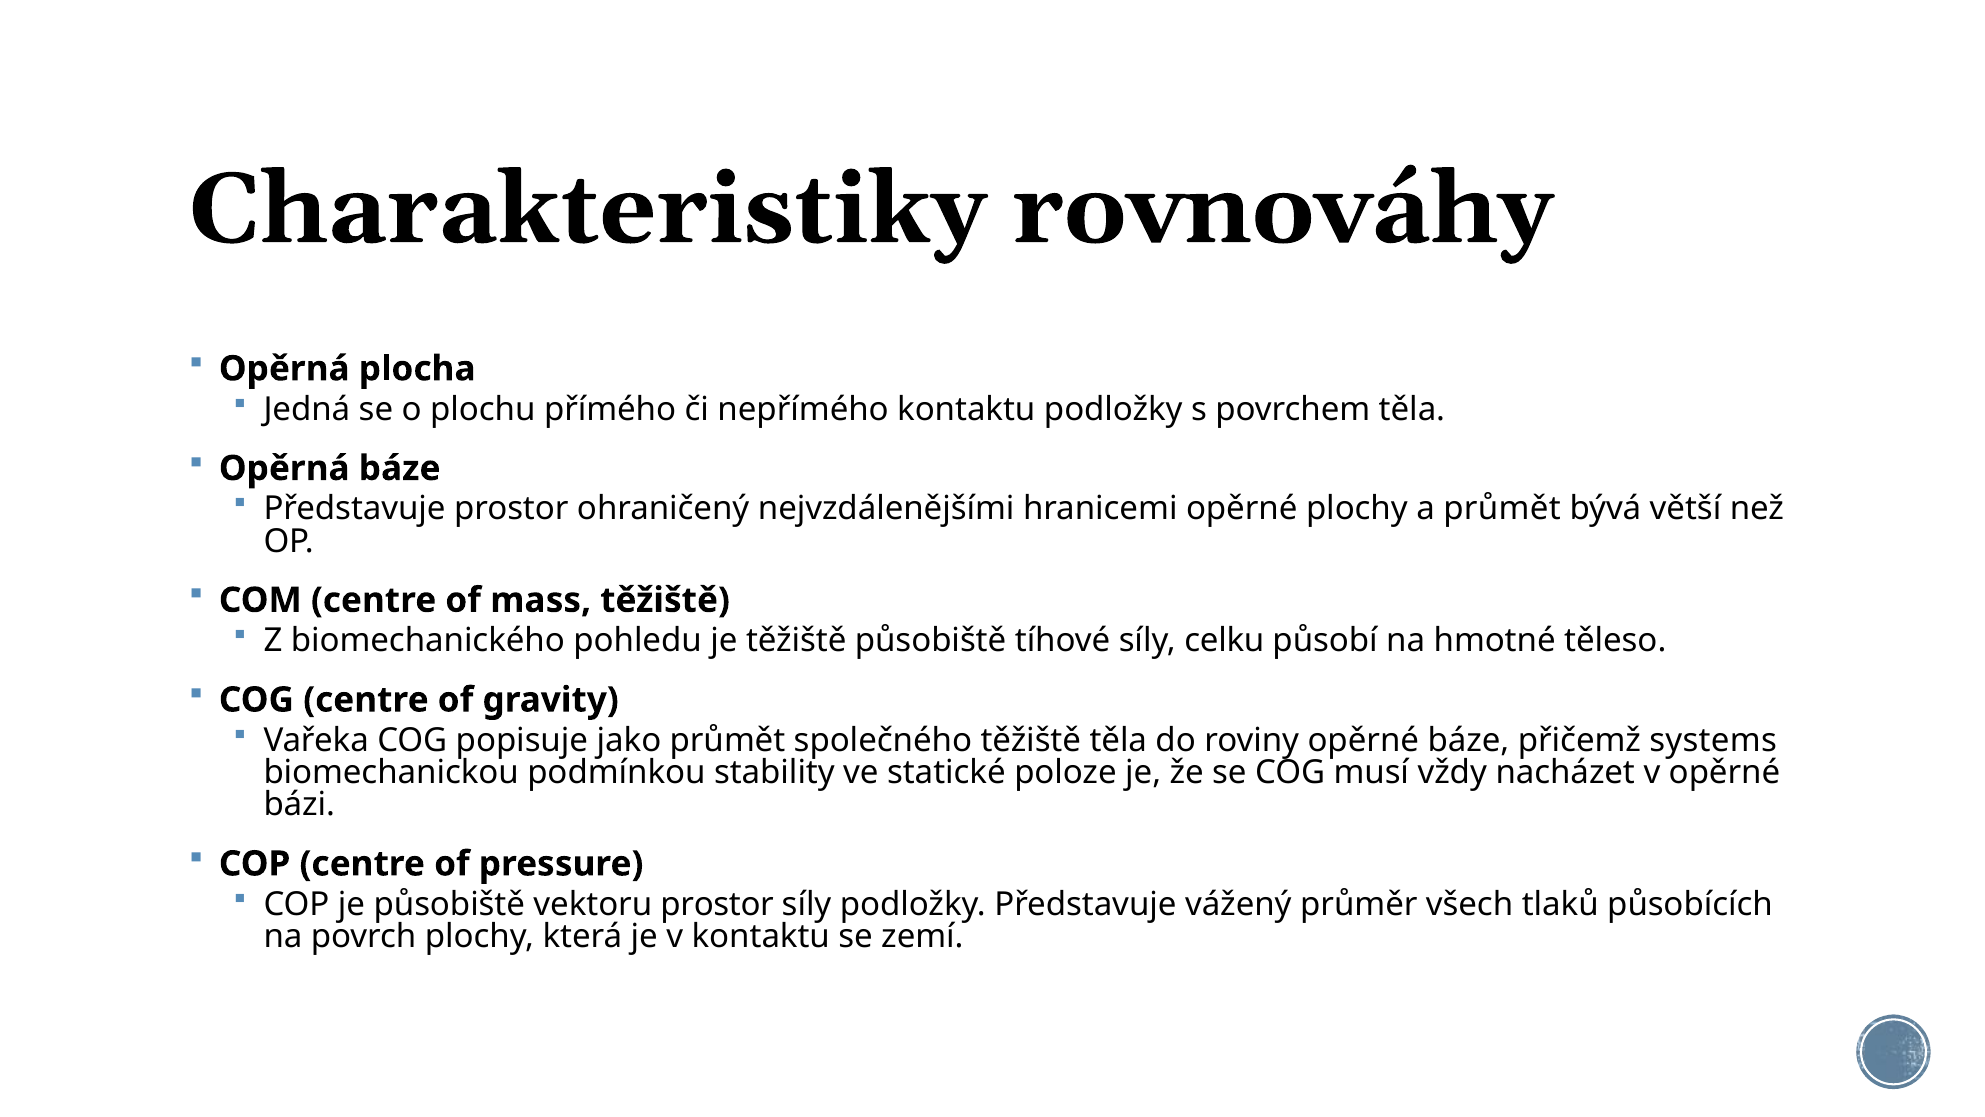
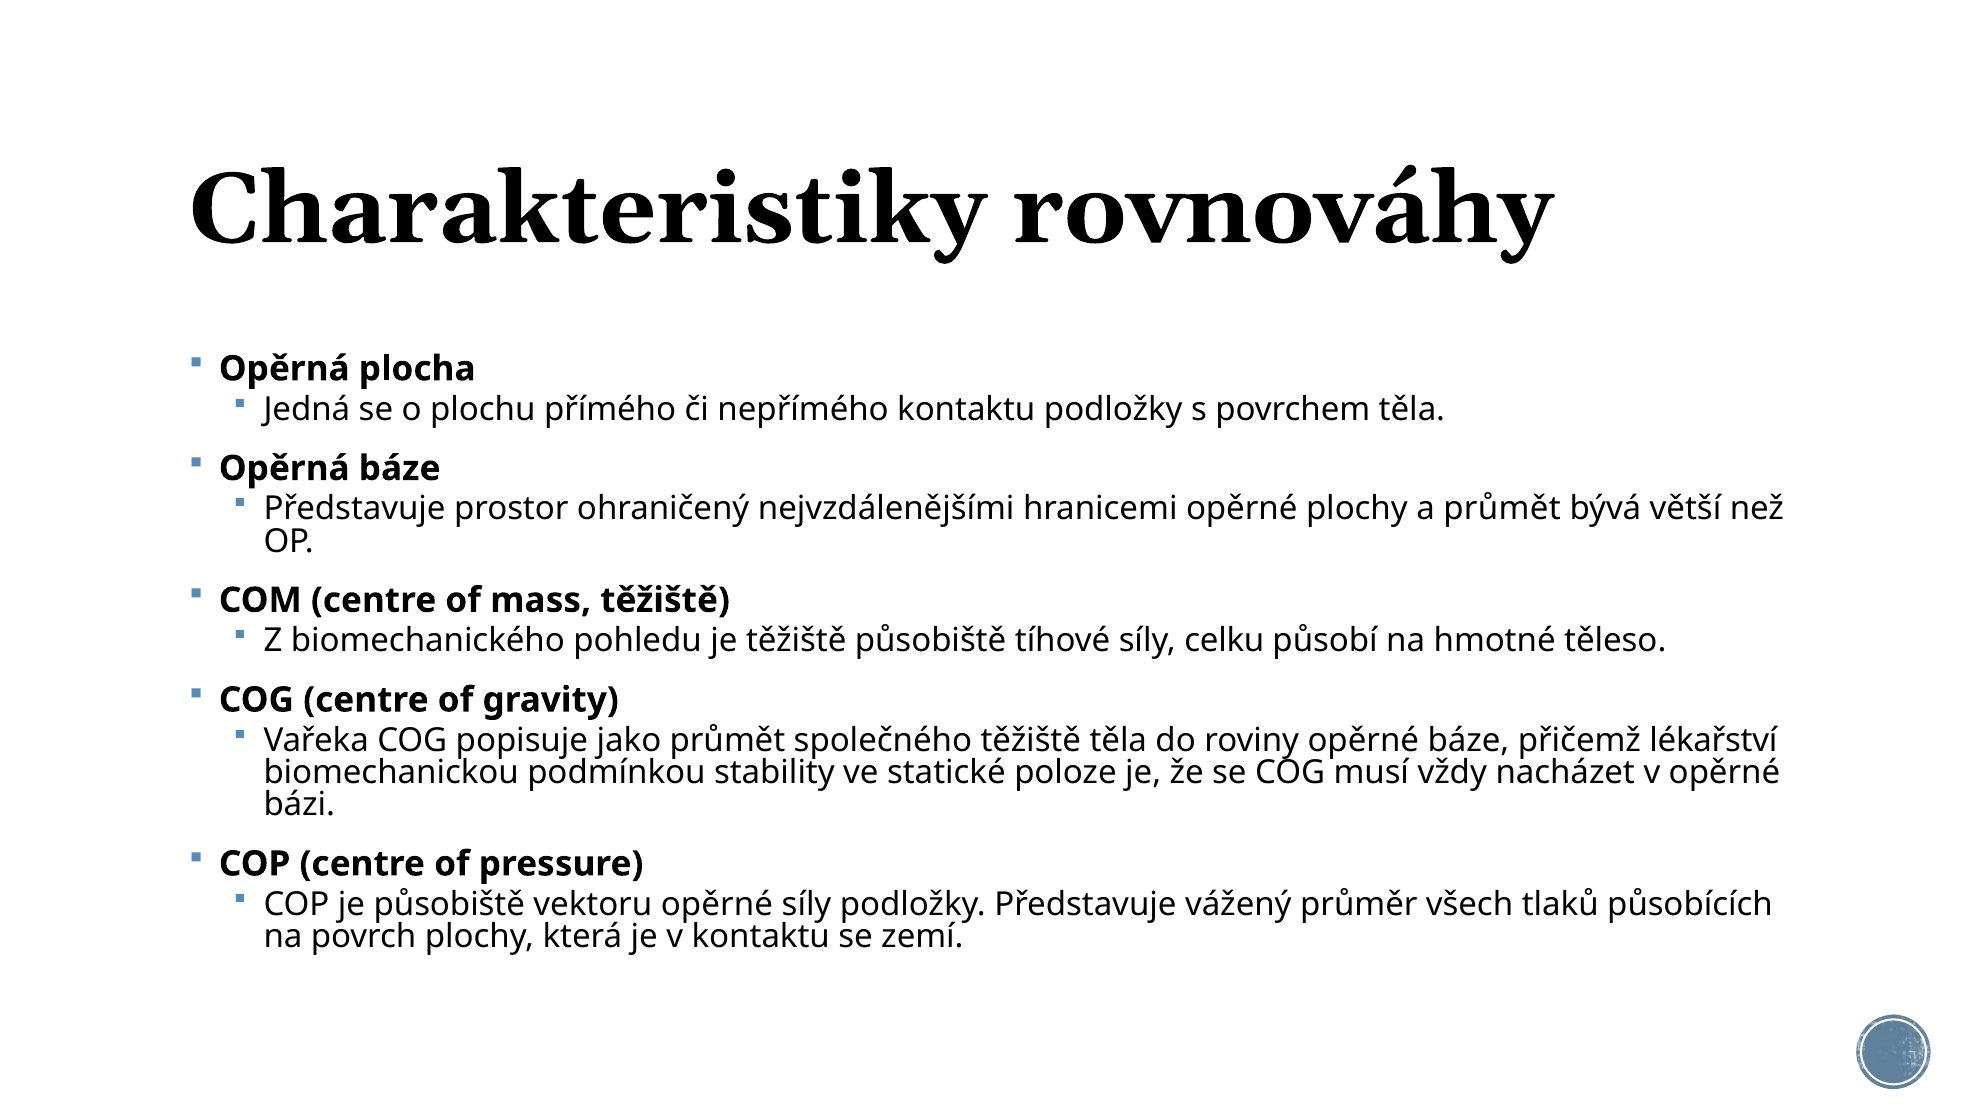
systems: systems -> lékařství (1713, 740)
vektoru prostor: prostor -> opěrné (717, 904)
